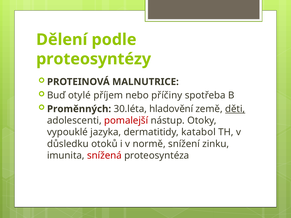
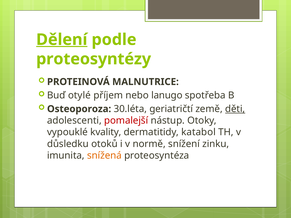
Dělení underline: none -> present (62, 40)
příčiny: příčiny -> lanugo (167, 95)
Proměnných: Proměnných -> Osteoporoza (79, 109)
hladovění: hladovění -> geriatričtí (171, 109)
jazyka: jazyka -> kvality (106, 132)
snížená colour: red -> orange (104, 156)
